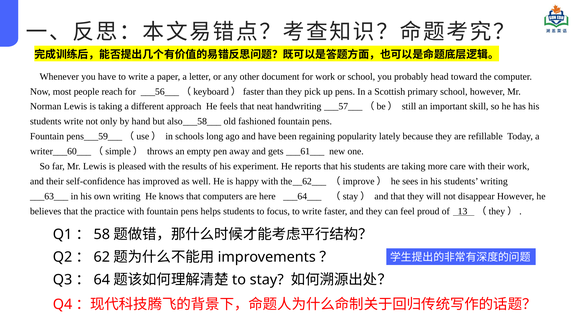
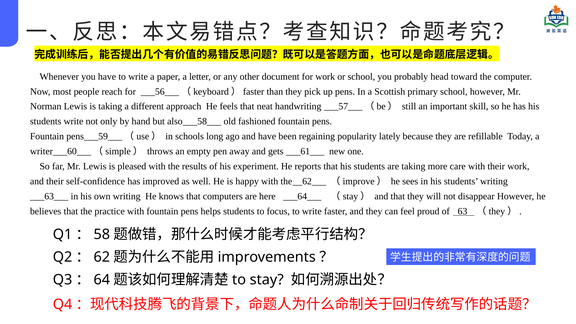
13: 13 -> 63 (463, 211)
